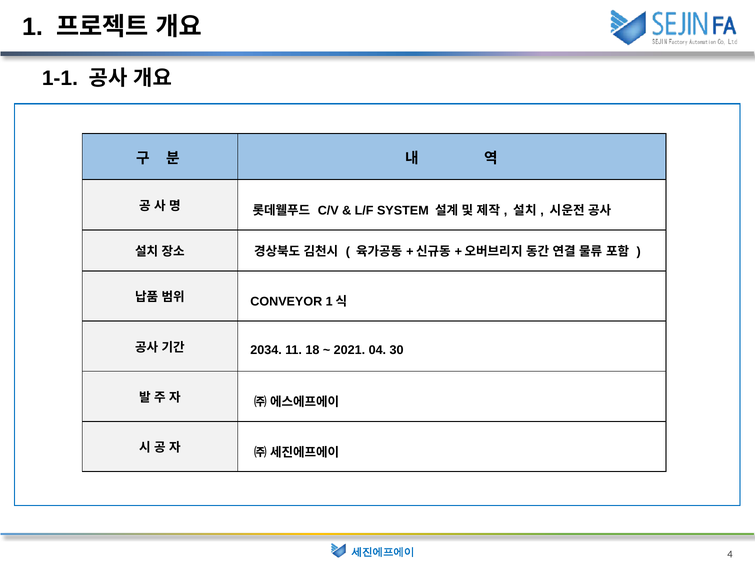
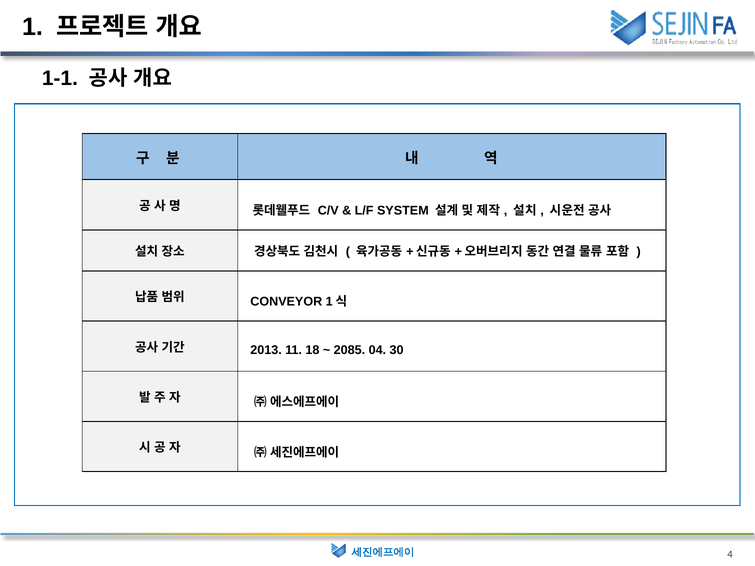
2034: 2034 -> 2013 (266, 350)
2021: 2021 -> 2085 (349, 350)
